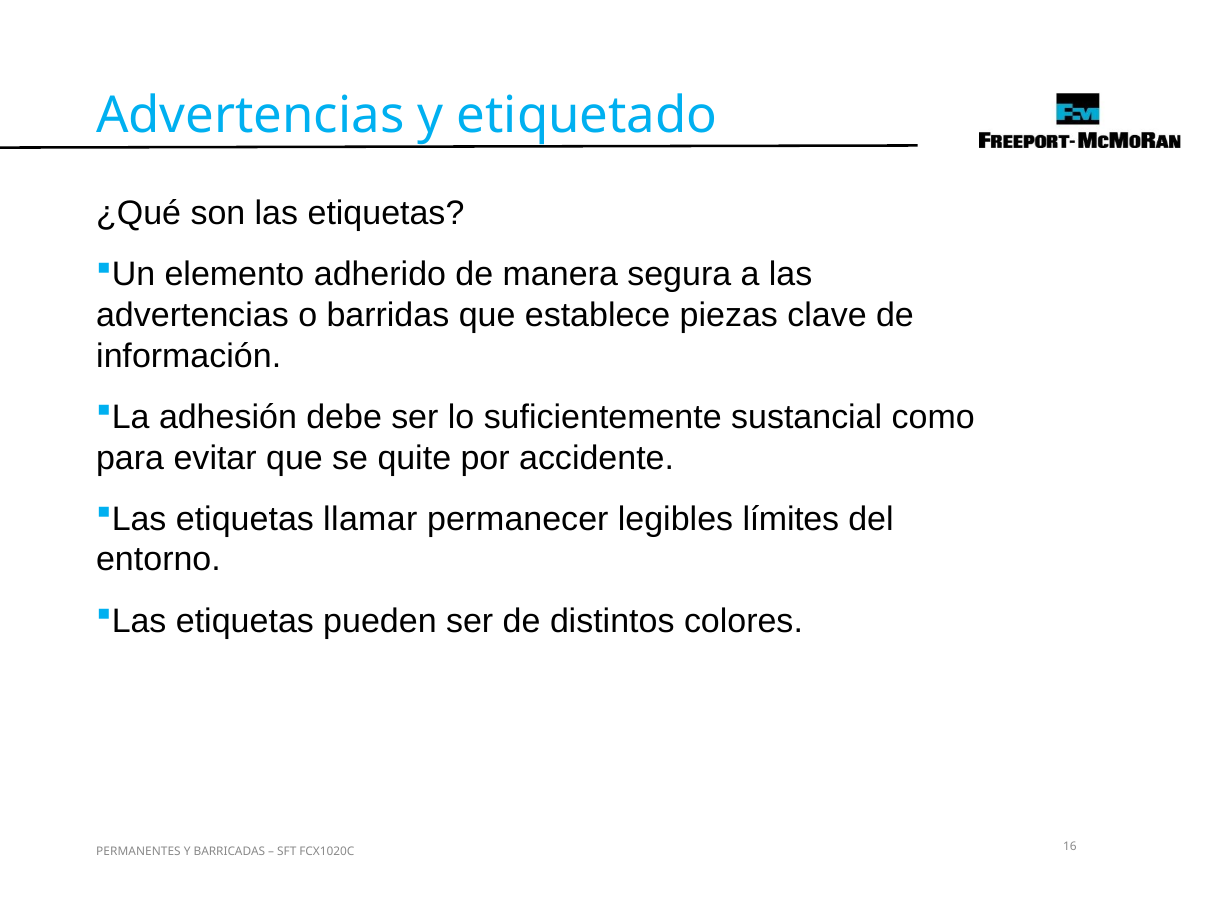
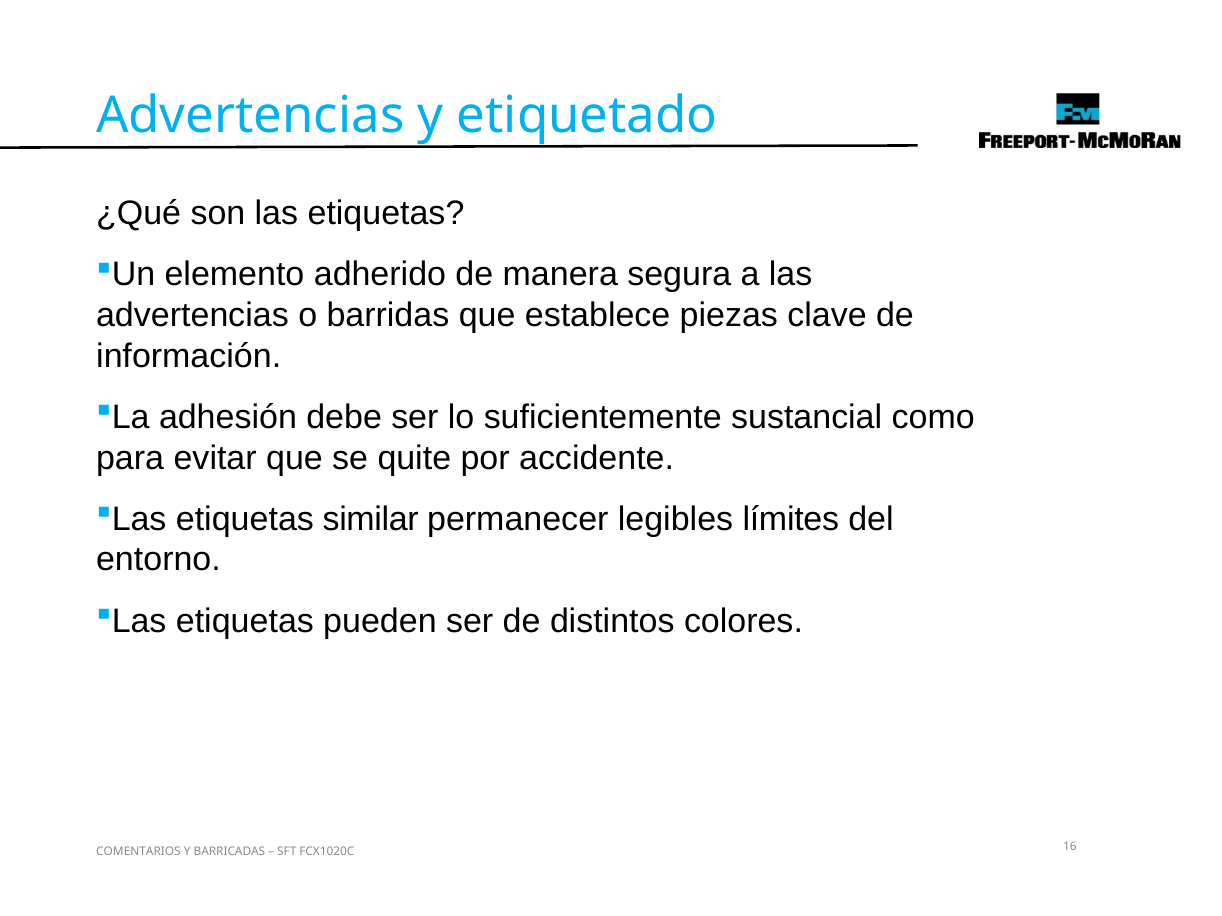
llamar: llamar -> similar (371, 519)
PERMANENTES: PERMANENTES -> COMENTARIOS (138, 852)
